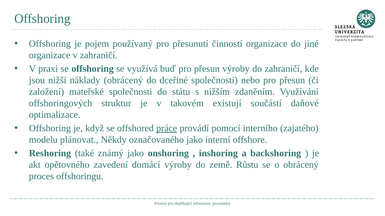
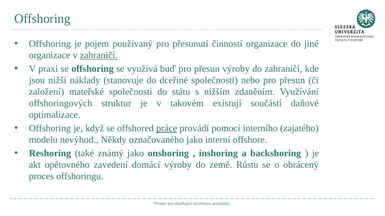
zahraničí underline: none -> present (99, 55)
náklady obrácený: obrácený -> stanovuje (123, 80)
plánovat: plánovat -> nevýhod (79, 140)
